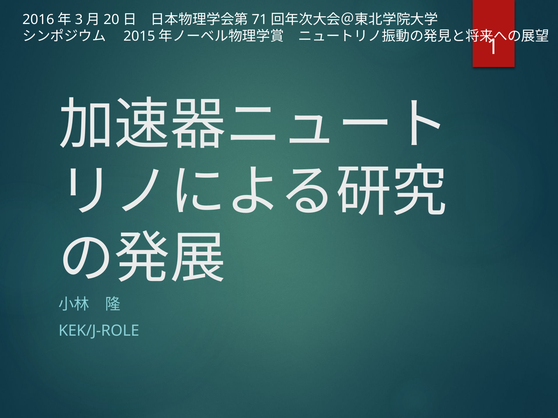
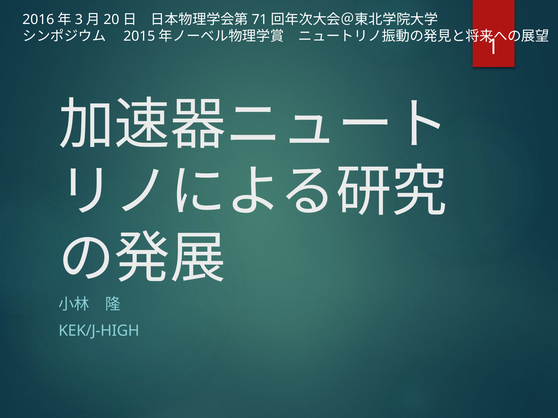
KEK/J-ROLE: KEK/J-ROLE -> KEK/J-HIGH (99, 331)
